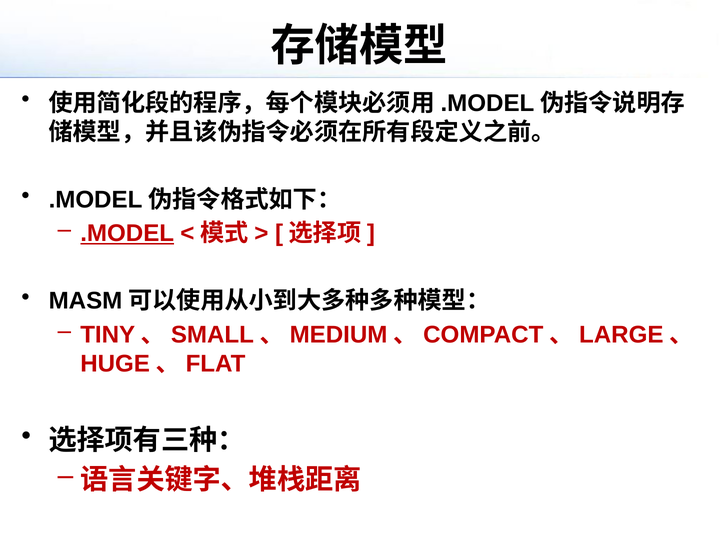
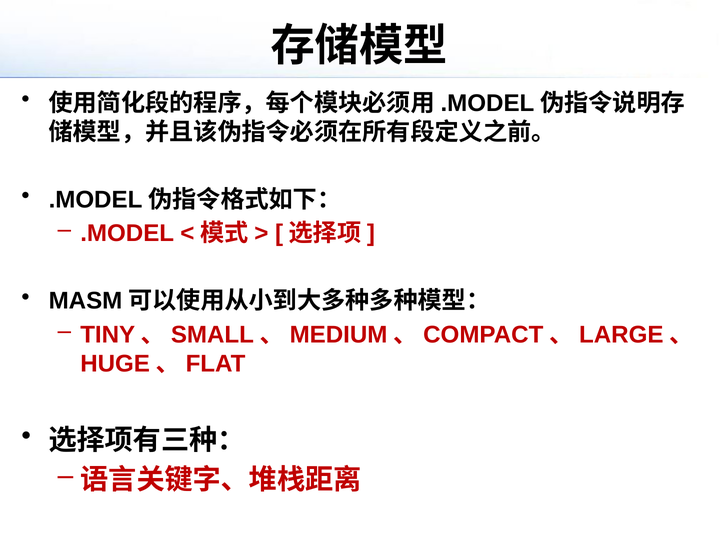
.MODEL underline: present -> none (127, 233)
